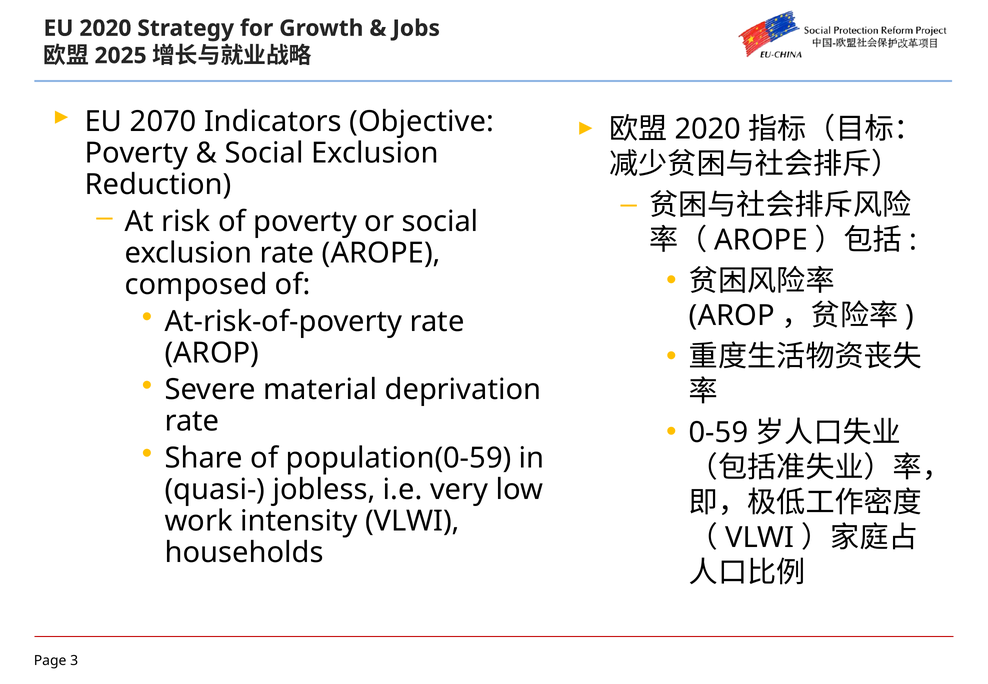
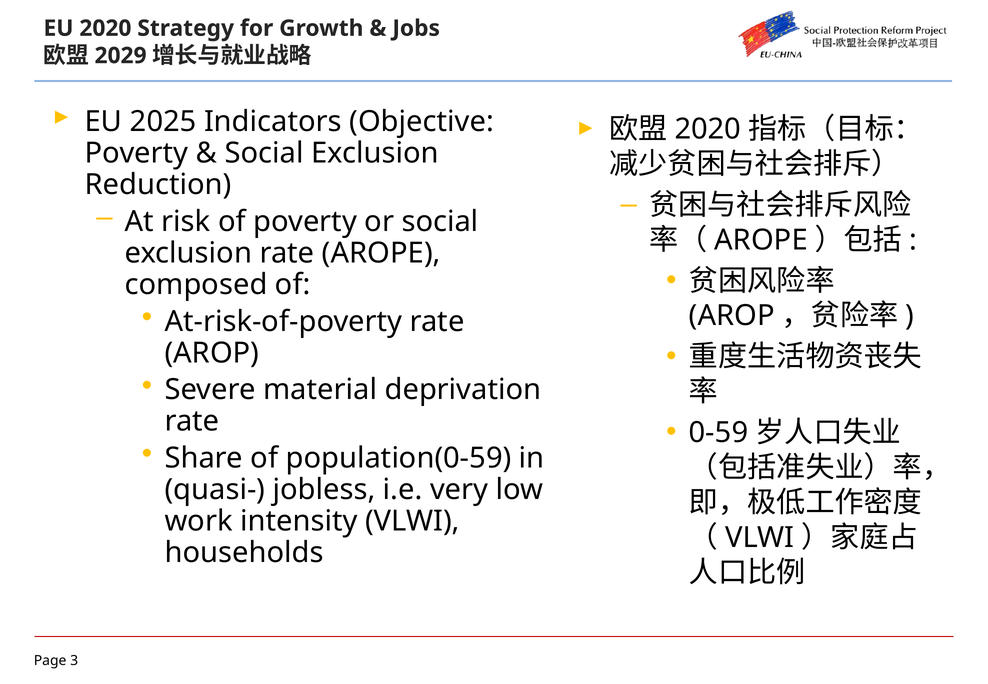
2025: 2025 -> 2029 (121, 56)
2070: 2070 -> 2025 (163, 122)
